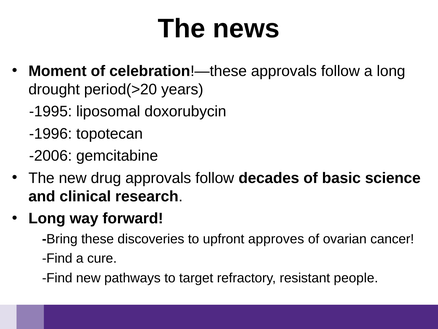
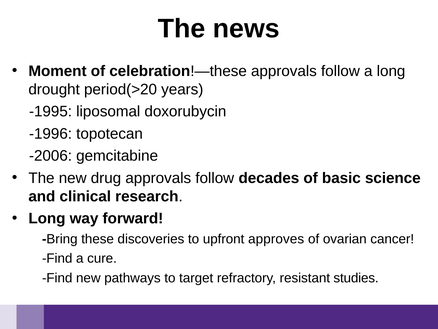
people: people -> studies (356, 278)
